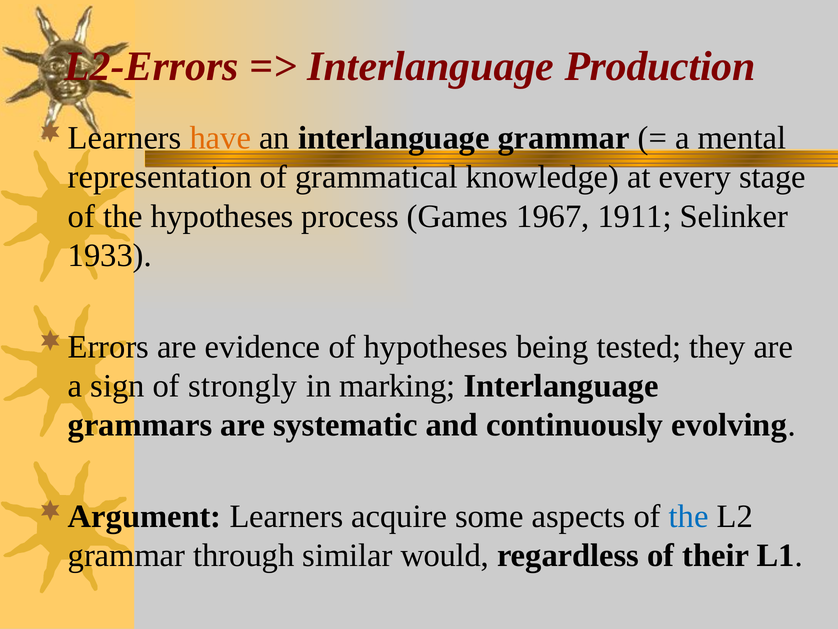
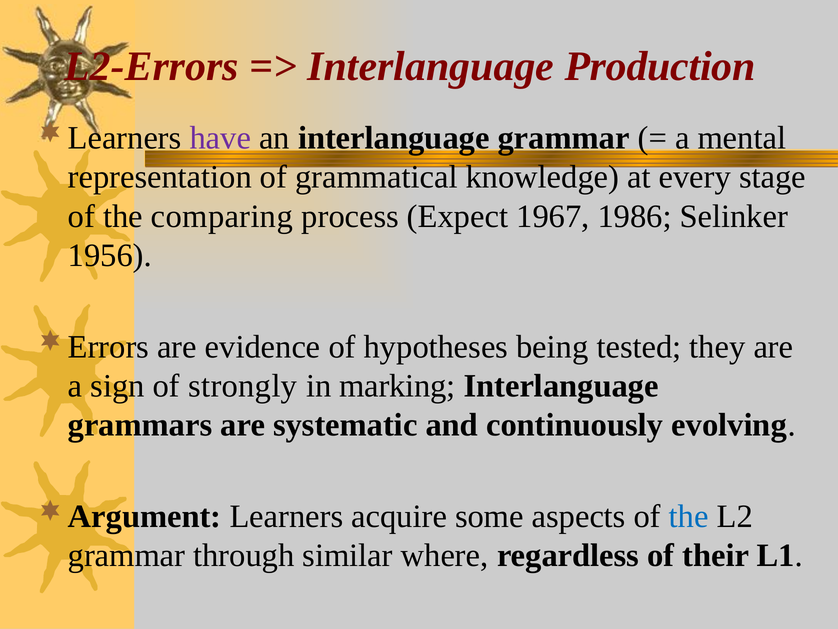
have colour: orange -> purple (220, 138)
the hypotheses: hypotheses -> comparing (222, 216)
Games: Games -> Expect (458, 216)
1911: 1911 -> 1986 (635, 216)
1933: 1933 -> 1956 (110, 255)
would: would -> where (445, 555)
